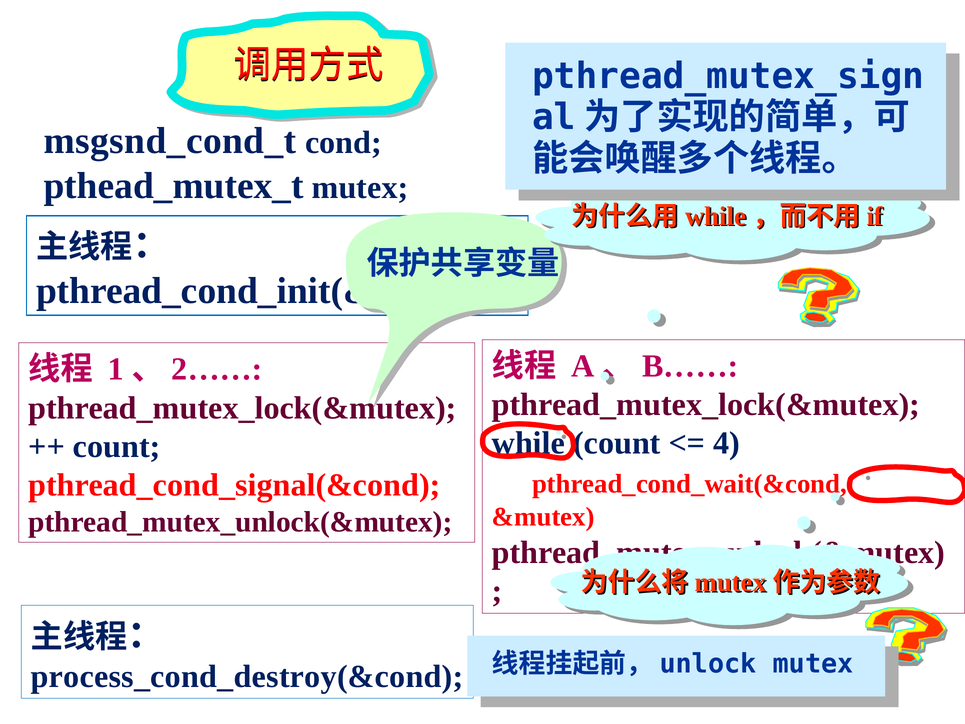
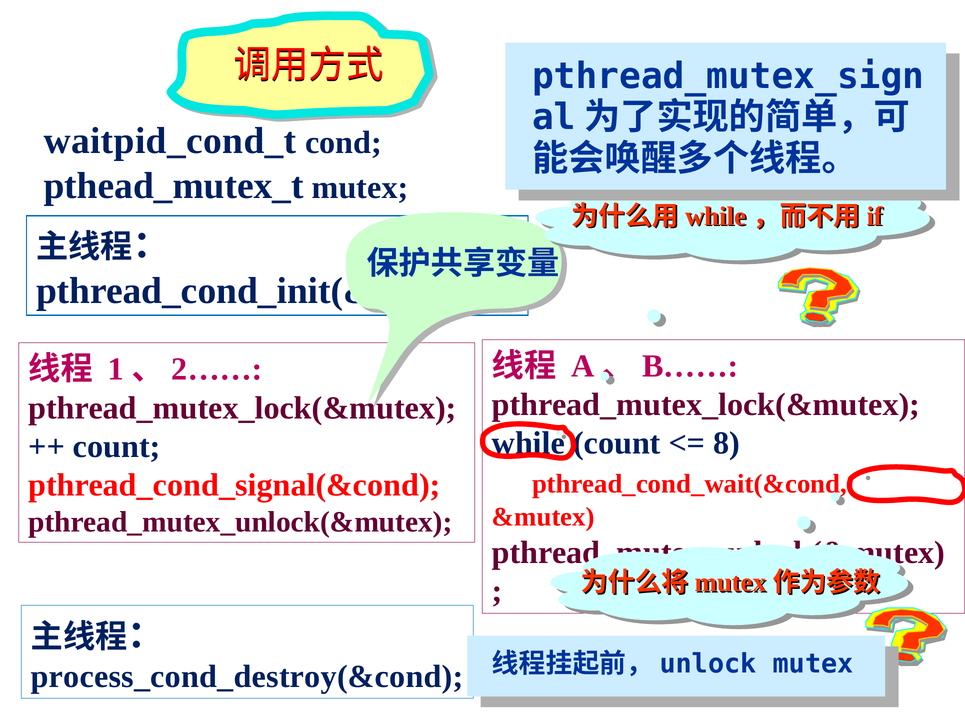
msgsnd_cond_t: msgsnd_cond_t -> waitpid_cond_t (170, 141)
4: 4 -> 8 (727, 443)
